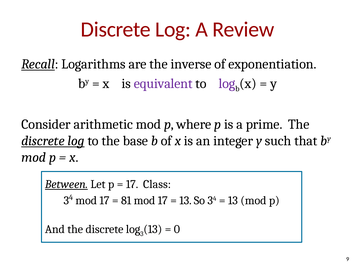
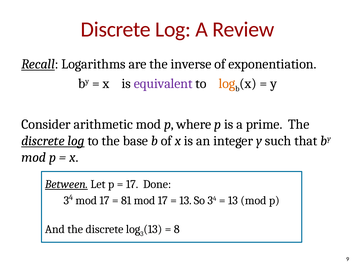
log colour: purple -> orange (227, 84)
Class: Class -> Done (157, 184)
0: 0 -> 8 (177, 229)
